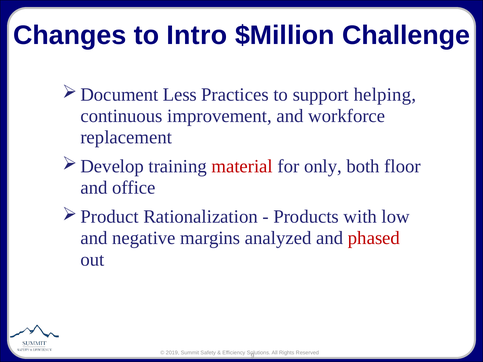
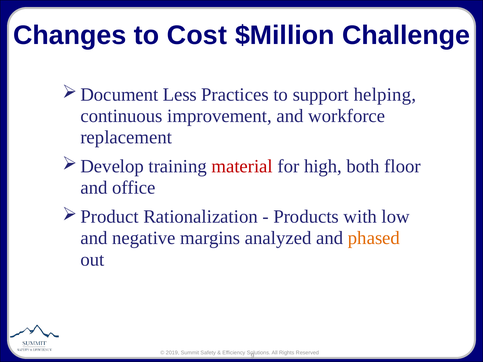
Intro: Intro -> Cost (197, 35)
only: only -> high (323, 166)
phased colour: red -> orange (374, 238)
